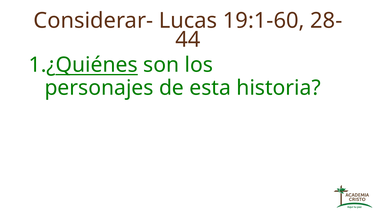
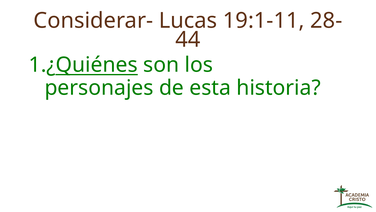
19:1-60: 19:1-60 -> 19:1-11 (264, 21)
